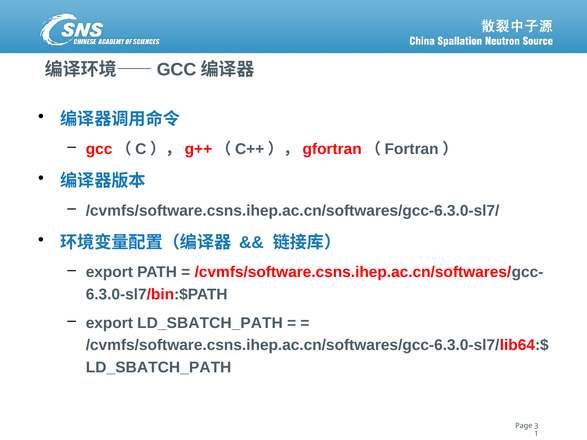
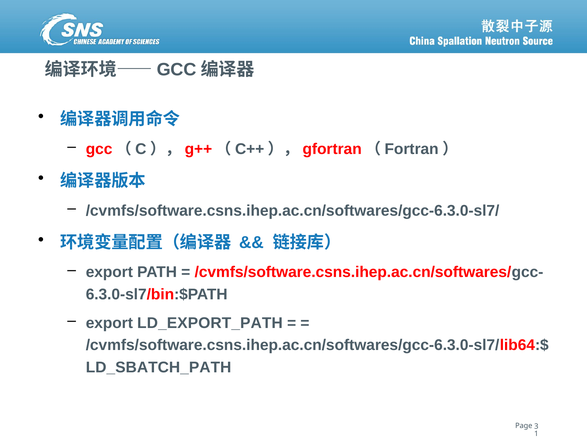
export LD_SBATCH_PATH: LD_SBATCH_PATH -> LD_EXPORT_PATH (210, 323)
